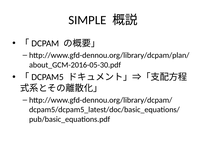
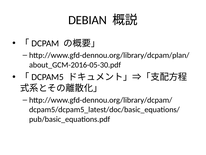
SIMPLE: SIMPLE -> DEBIAN (88, 20)
